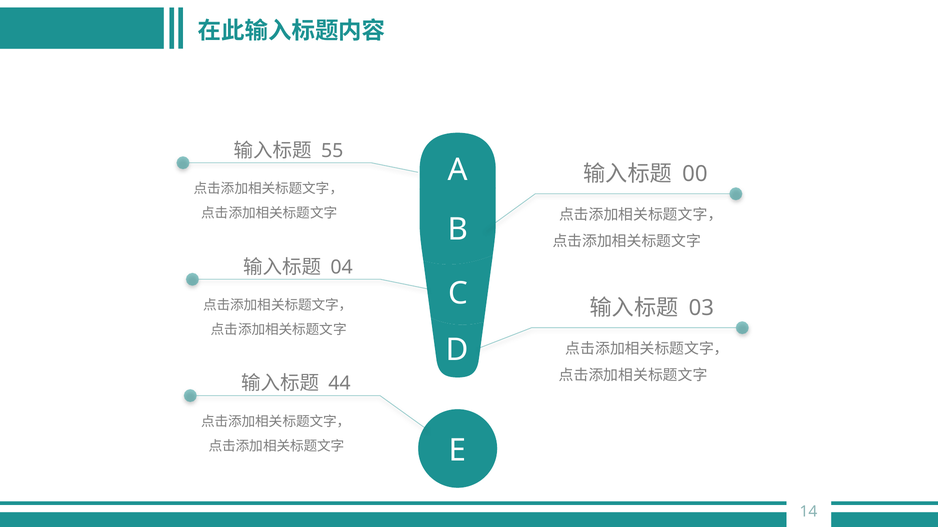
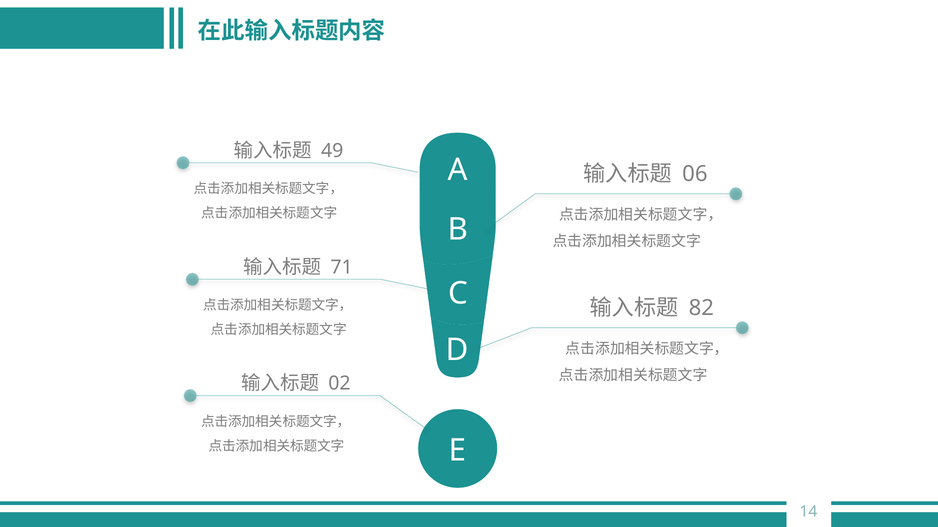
55: 55 -> 49 (332, 151)
00: 00 -> 06 (695, 174)
04: 04 -> 71 (342, 268)
03: 03 -> 82 (701, 308)
44: 44 -> 02 (339, 384)
